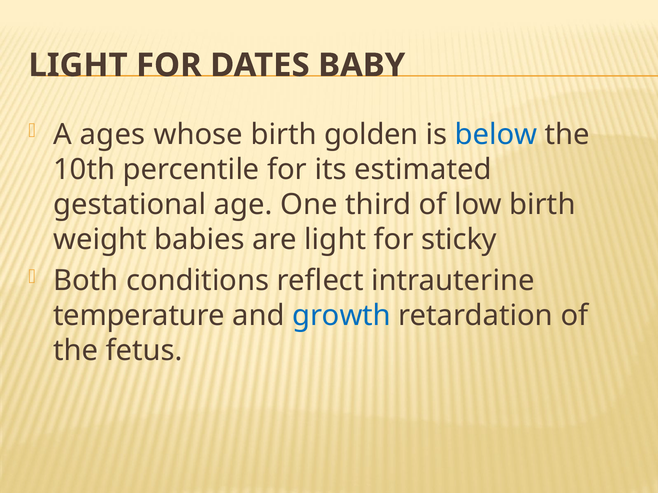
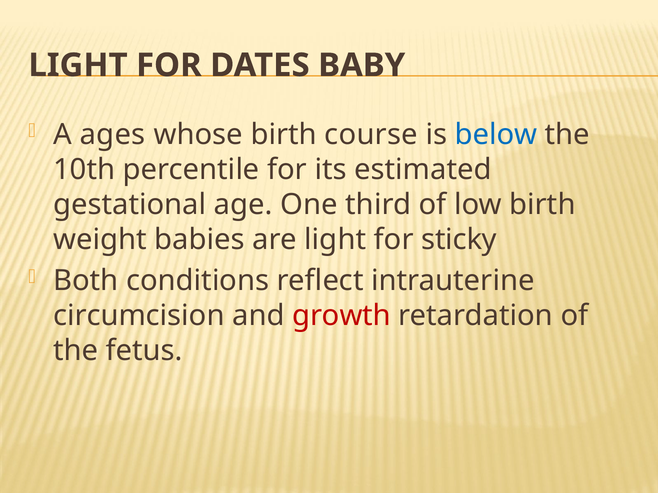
golden: golden -> course (371, 135)
temperature: temperature -> circumcision (139, 316)
growth colour: blue -> red (342, 316)
